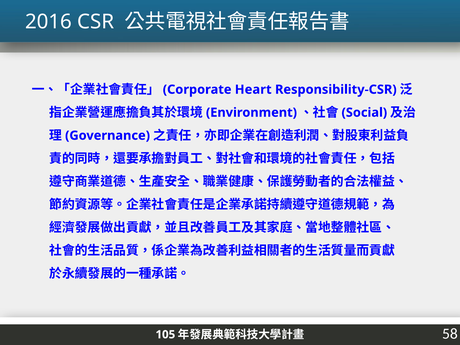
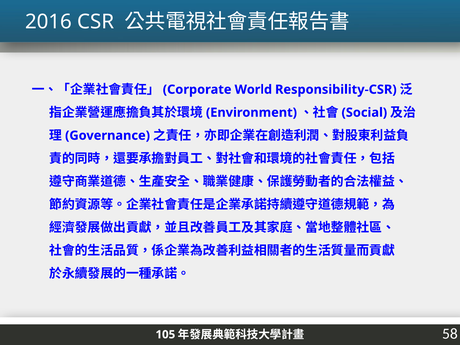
Heart: Heart -> World (253, 90)
